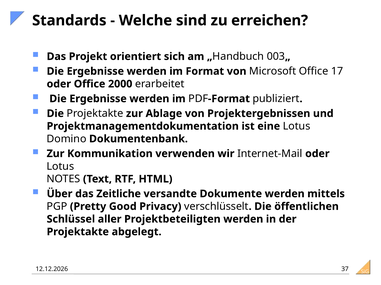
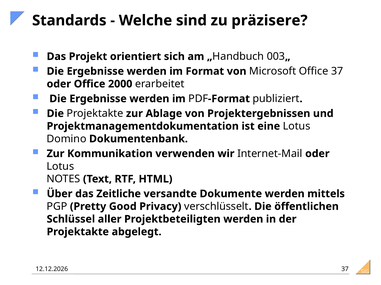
erreichen: erreichen -> präzisere (269, 21)
Office 17: 17 -> 37 (337, 71)
